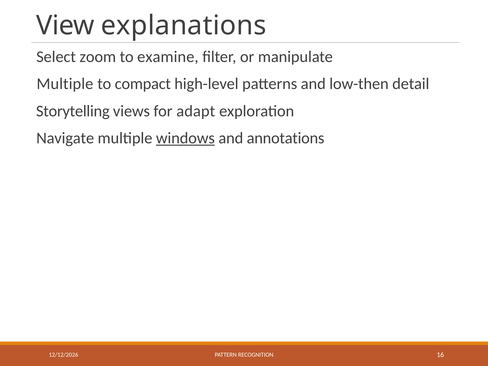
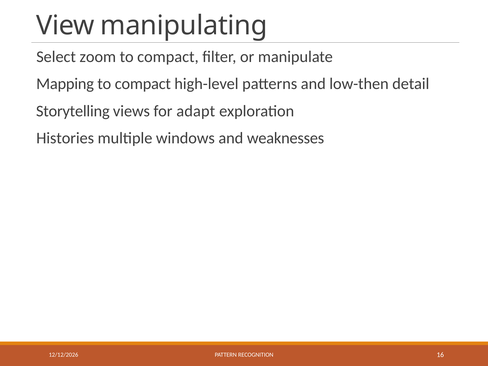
explanations: explanations -> manipulating (184, 26)
examine: examine -> compact (168, 57)
Multiple: Multiple -> Mapping (65, 84)
Navigate: Navigate -> Histories (65, 138)
windows underline: present -> none (185, 138)
annotations: annotations -> weaknesses (286, 138)
